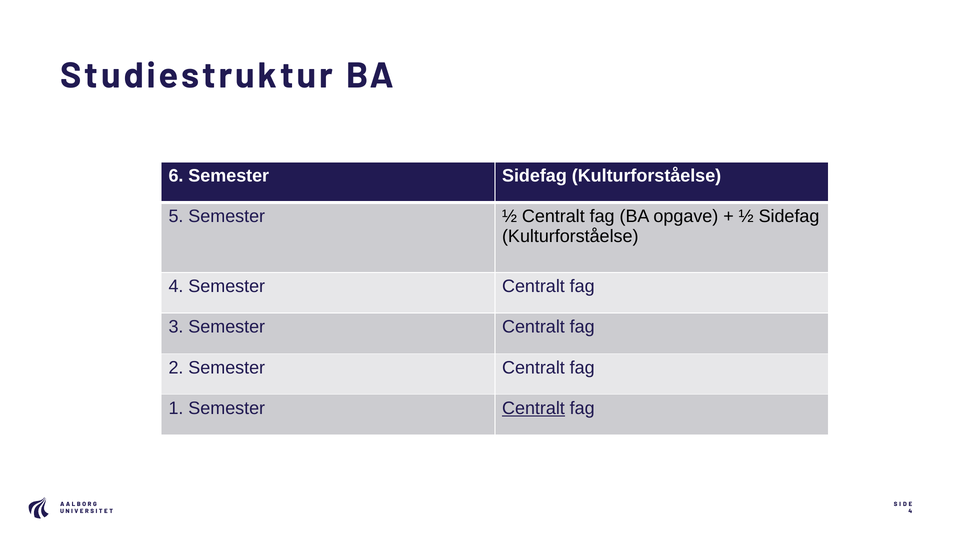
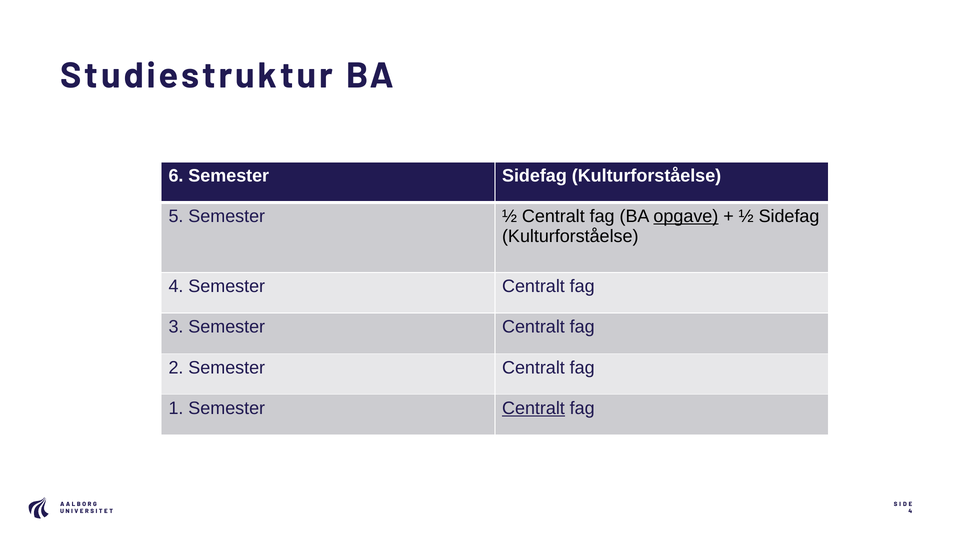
opgave underline: none -> present (686, 216)
